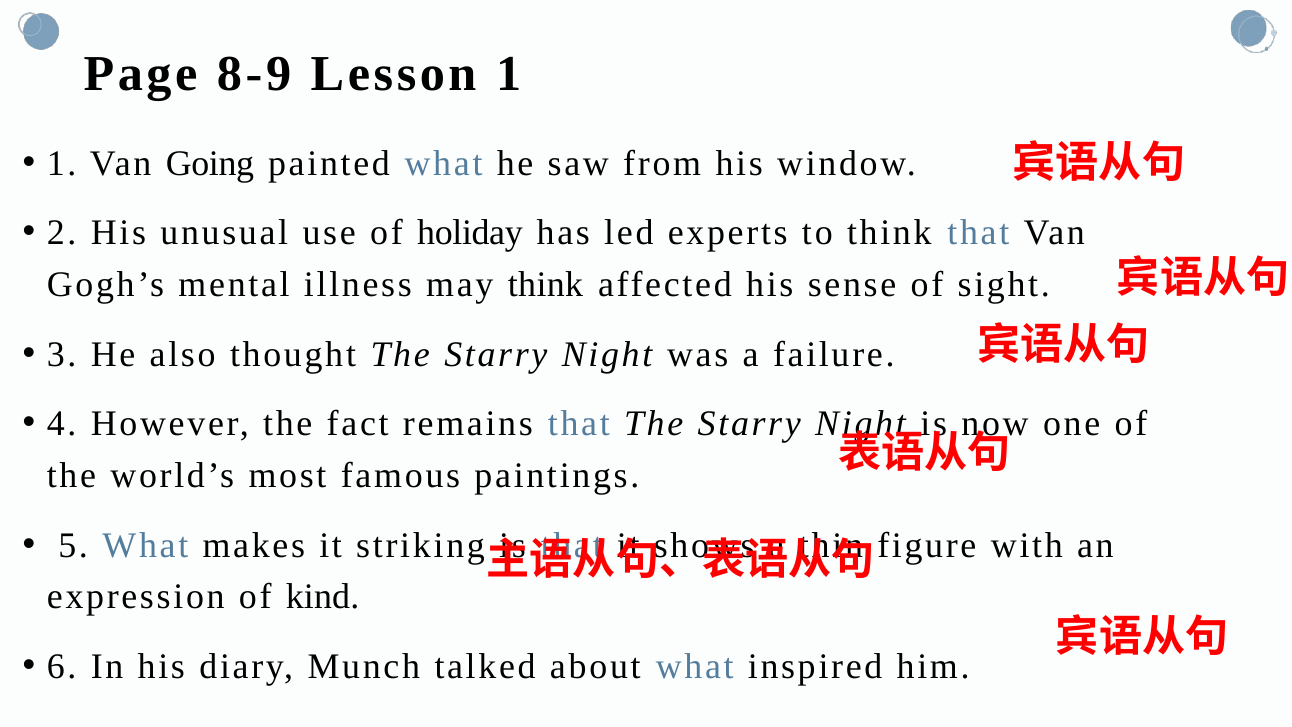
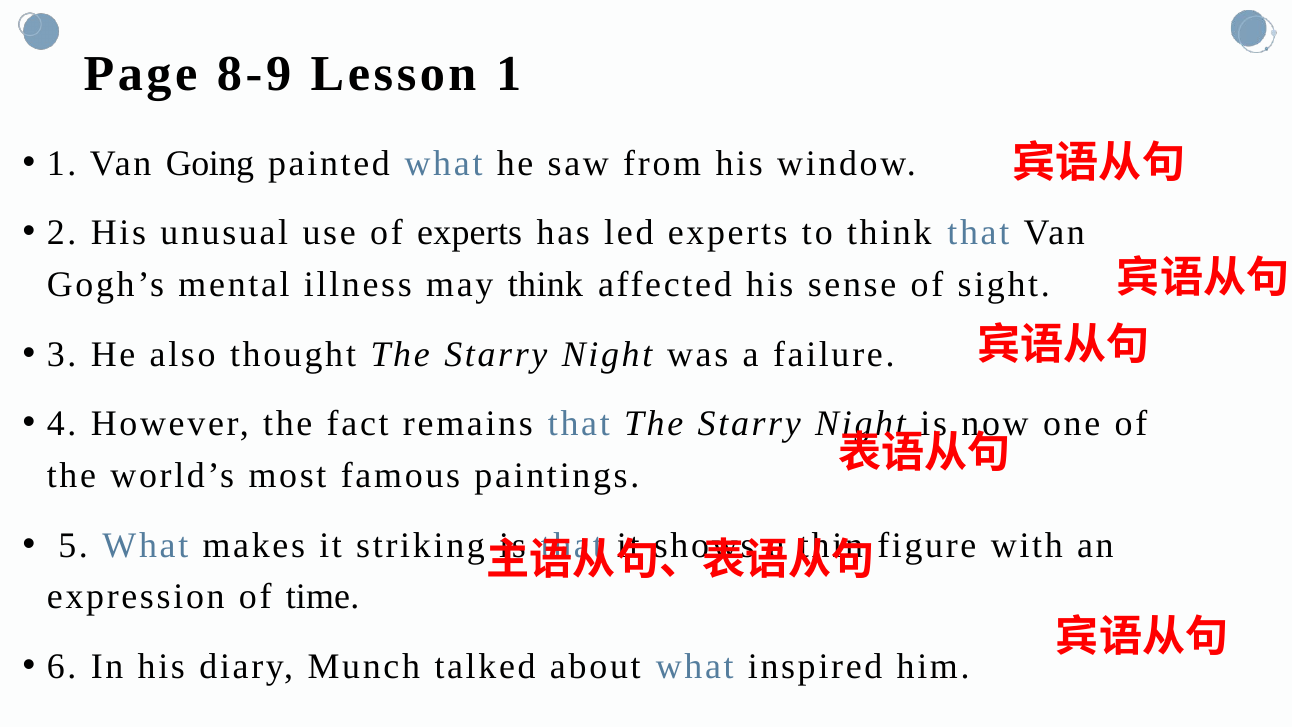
of holiday: holiday -> experts (470, 233)
kind: kind -> time (323, 597)
